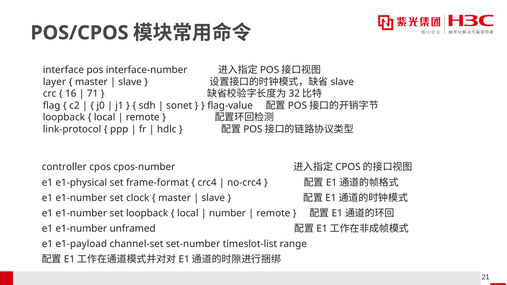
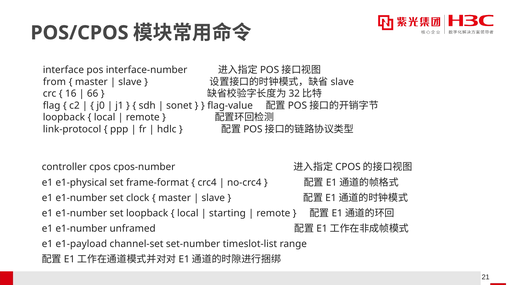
layer: layer -> from (54, 82)
71: 71 -> 66 (93, 94)
number: number -> starting (227, 213)
